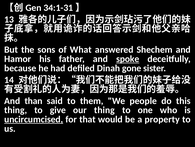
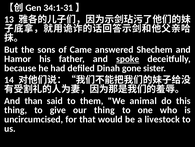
What: What -> Came (81, 49)
people: people -> animal (143, 100)
uncircumcised underline: present -> none (34, 119)
property: property -> livestock (162, 119)
